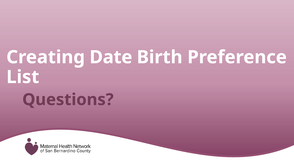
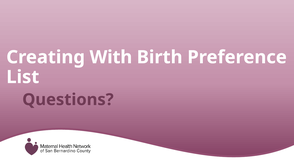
Date: Date -> With (111, 57)
